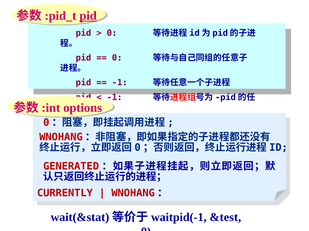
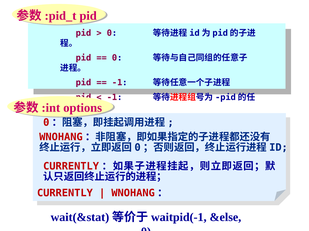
pid underline: present -> none (88, 16)
GENERATED: GENERATED -> CURRENTLY (71, 167)
&test: &test -> &else (225, 218)
